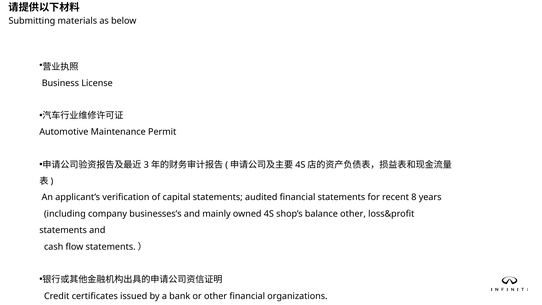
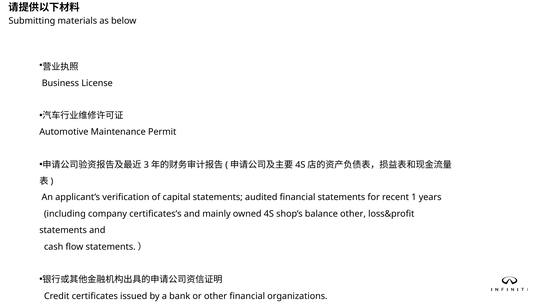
8: 8 -> 1 (414, 197)
businesses’s: businesses’s -> certificates’s (155, 214)
